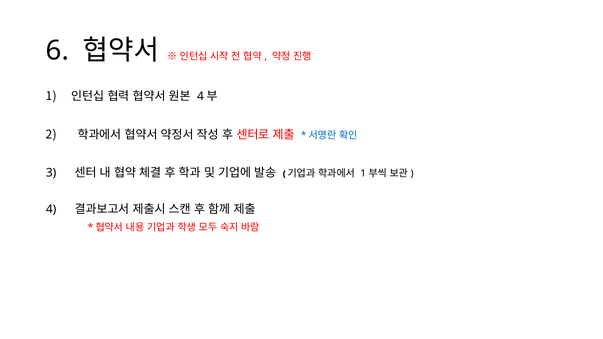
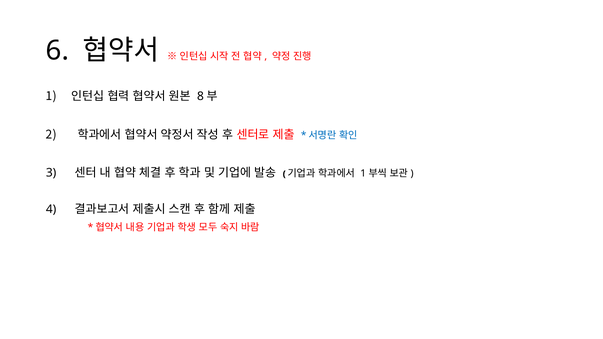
4: 4 -> 8 (201, 96)
